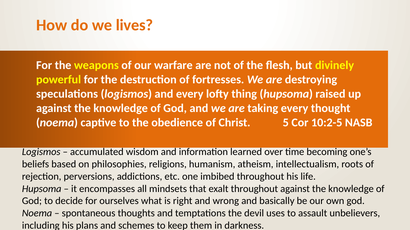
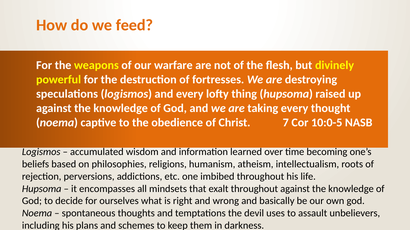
lives: lives -> feed (134, 25)
5: 5 -> 7 (286, 123)
10:2-5: 10:2-5 -> 10:0-5 (327, 123)
